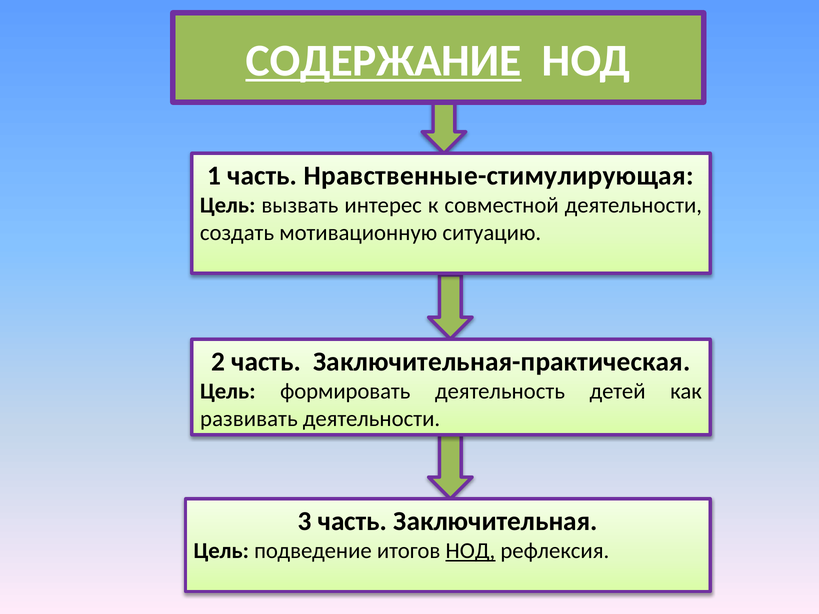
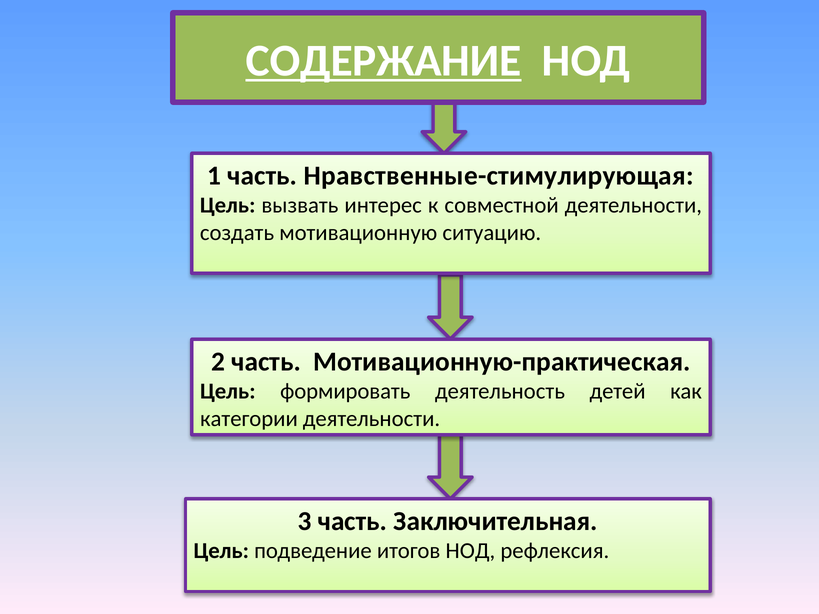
Заключительная-практическая: Заключительная-практическая -> Мотивационную-практическая (502, 362)
развивать: развивать -> категории (249, 419)
НОД underline: present -> none (470, 551)
